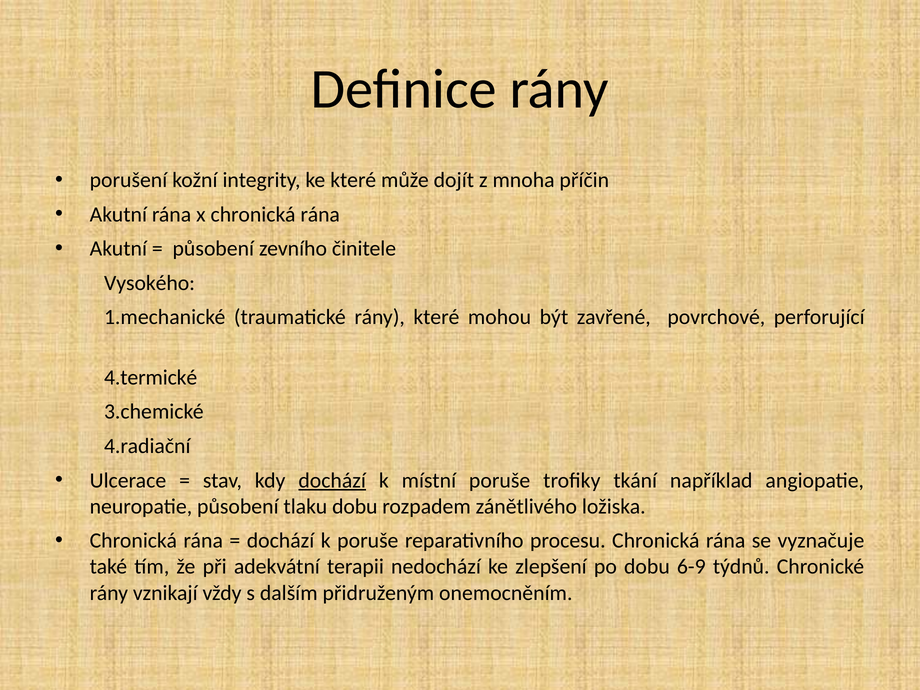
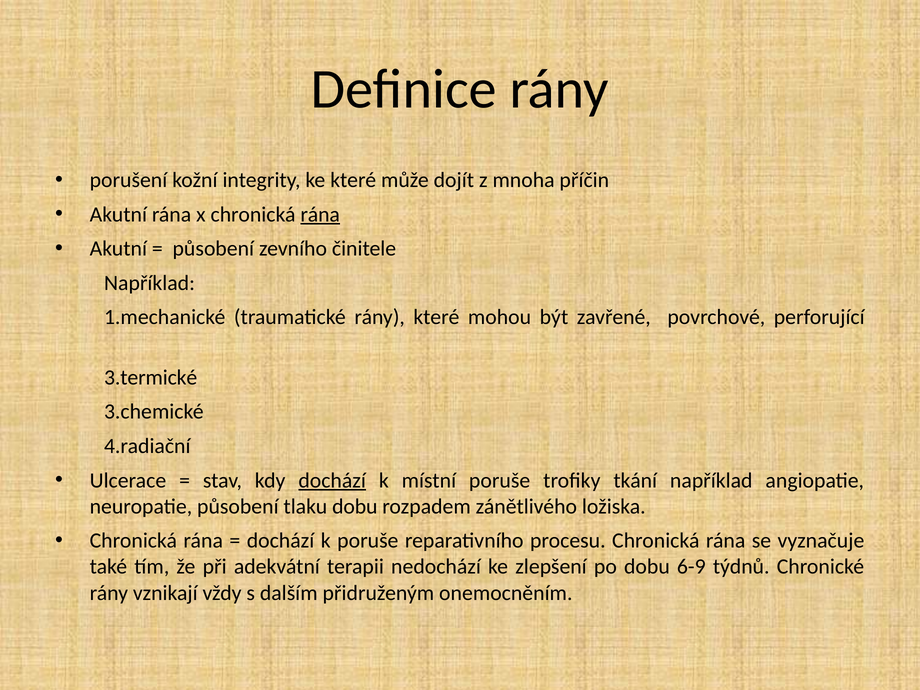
rána underline: none -> present (320, 214)
Vysokého: Vysokého -> Například (150, 283)
4.termické: 4.termické -> 3.termické (151, 378)
